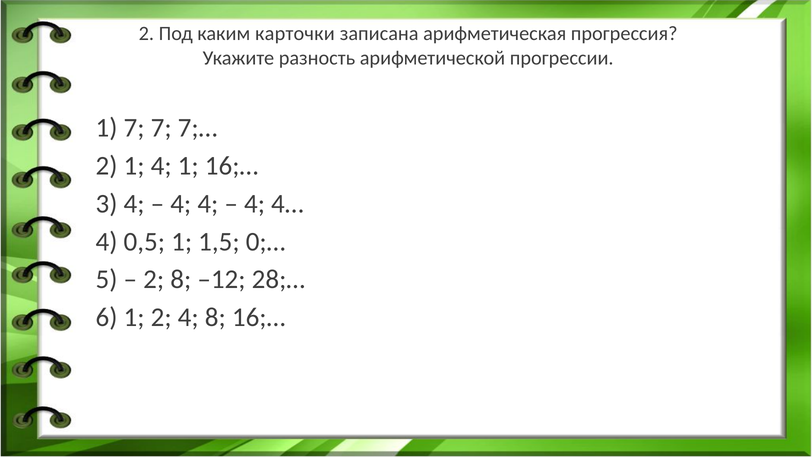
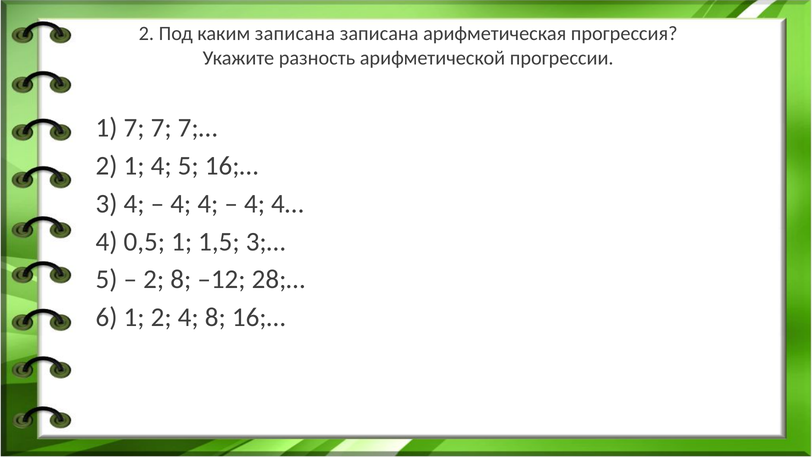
каким карточки: карточки -> записана (295, 33)
4 1: 1 -> 5 (188, 166)
0;…: 0;… -> 3;… (266, 241)
